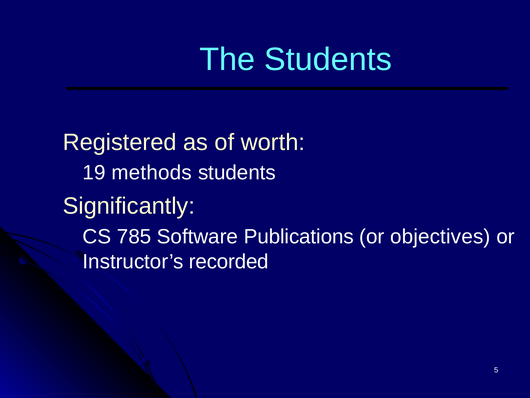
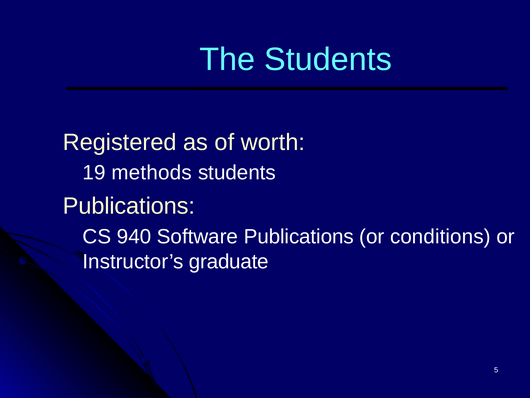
Significantly: Significantly -> Publications (129, 206)
785: 785 -> 940 (134, 236)
objectives: objectives -> conditions (440, 236)
recorded: recorded -> graduate (229, 261)
